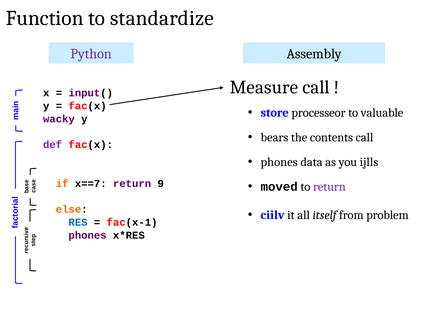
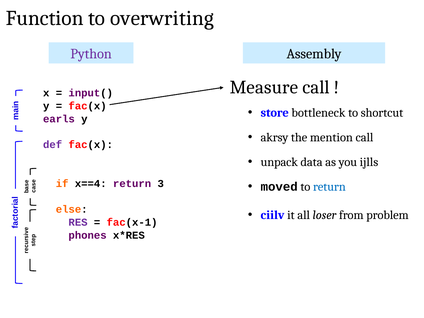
standardize: standardize -> overwriting (162, 18)
processeor: processeor -> bottleneck (318, 113)
valuable: valuable -> shortcut (382, 113)
wacky: wacky -> earls (59, 119)
bears: bears -> akrsy (274, 137)
contents: contents -> mention (331, 137)
phones: phones -> unpack (279, 162)
x==7: x==7 -> x==4 (91, 184)
9: 9 -> 3 (161, 184)
return colour: purple -> blue (329, 187)
itself: itself -> loser (324, 215)
RES colour: blue -> purple (78, 222)
